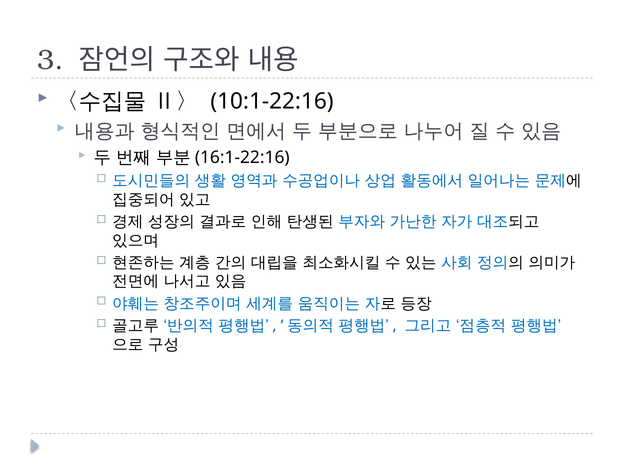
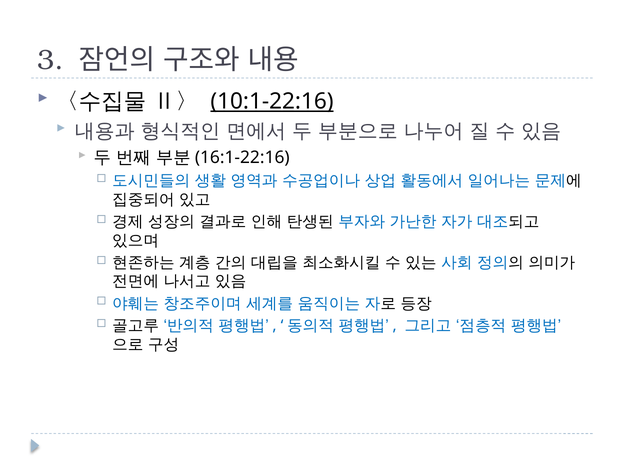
10:1-22:16 underline: none -> present (272, 101)
